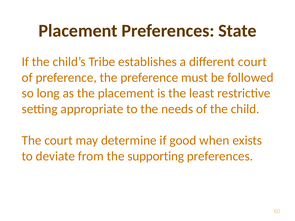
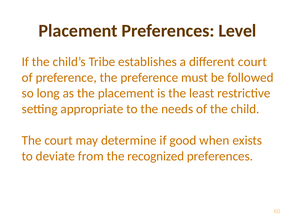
State: State -> Level (237, 31)
supporting: supporting -> recognized (156, 156)
